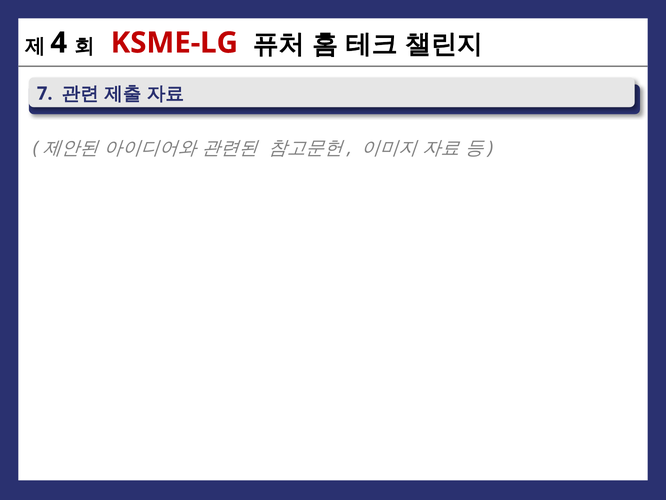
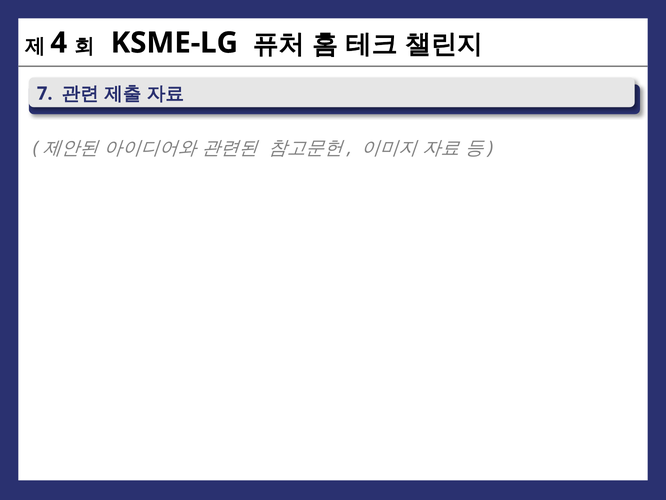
KSME-LG colour: red -> black (174, 43)
